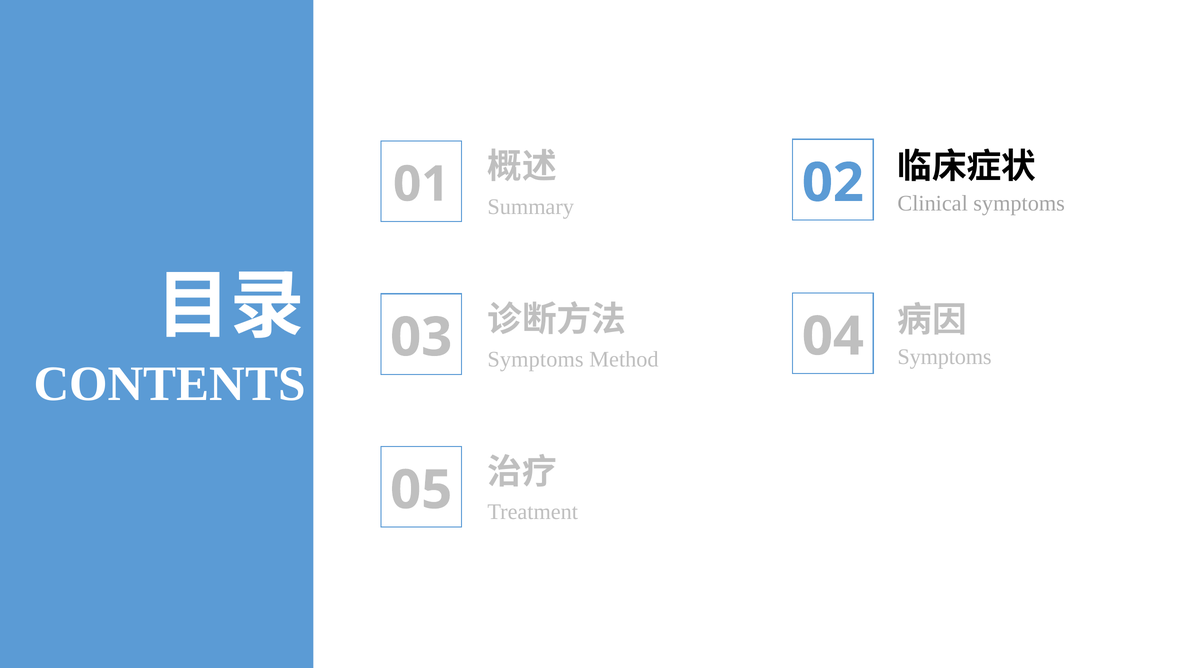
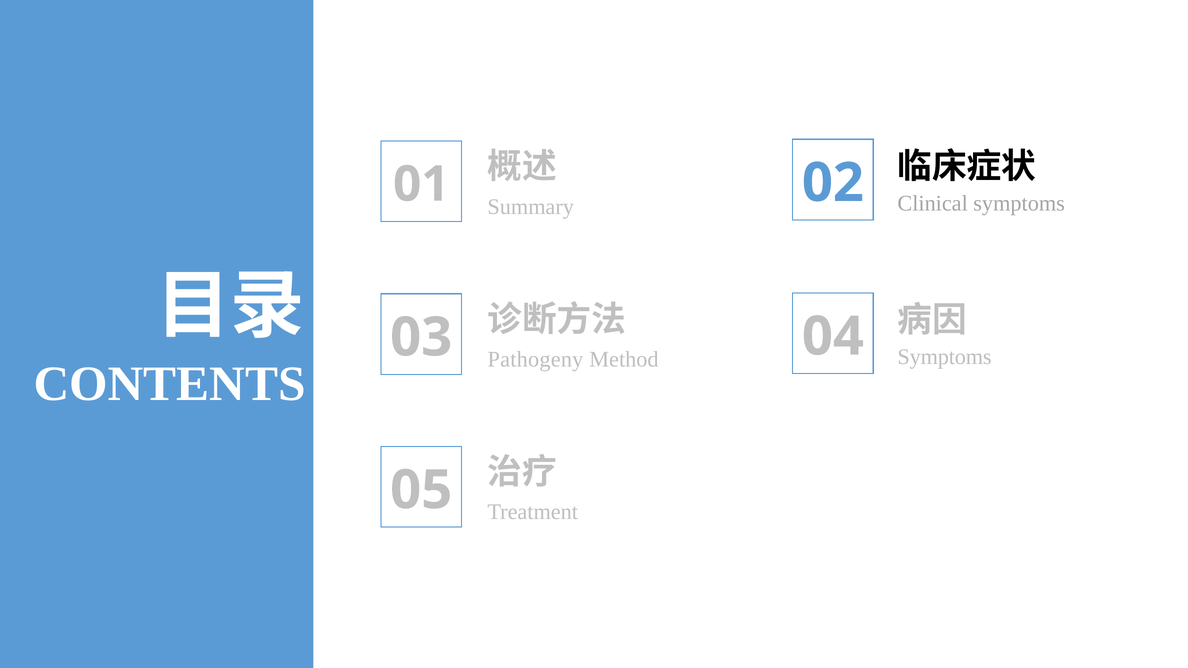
Symptoms: Symptoms -> Pathogeny (535, 360)
